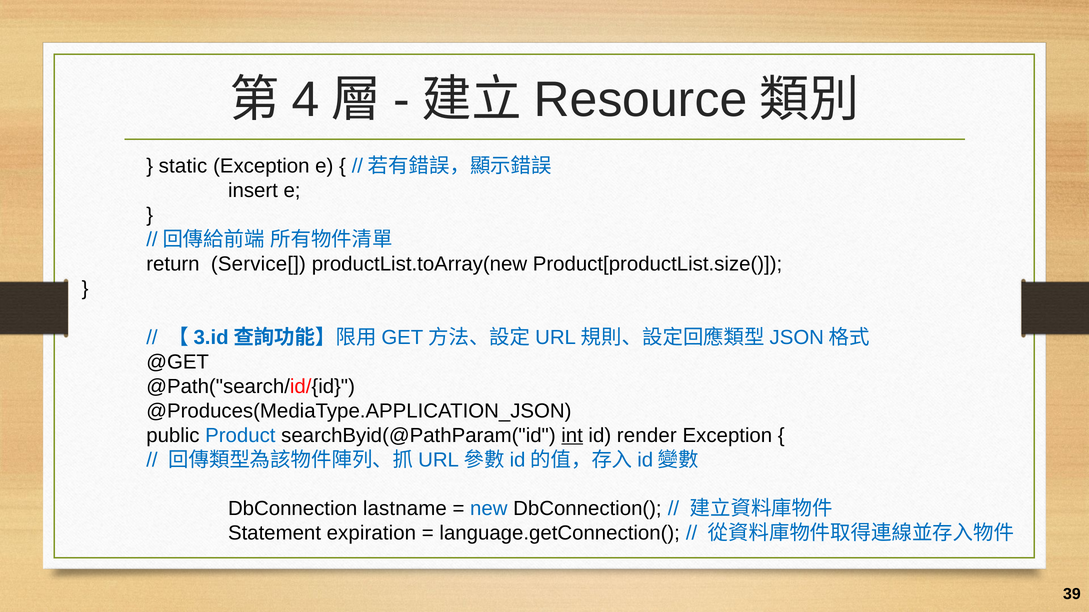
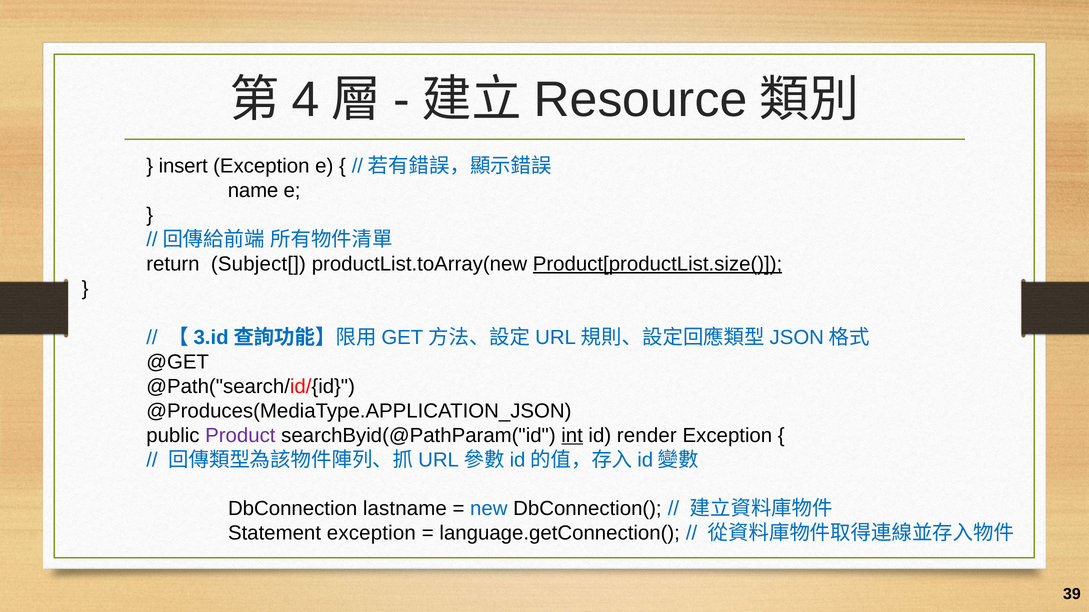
static: static -> insert (183, 166)
insert: insert -> name (253, 191)
Service[: Service[ -> Subject[ (258, 264)
Product[productList.size( underline: none -> present (657, 264)
Product colour: blue -> purple (240, 436)
Statement expiration: expiration -> exception (371, 534)
